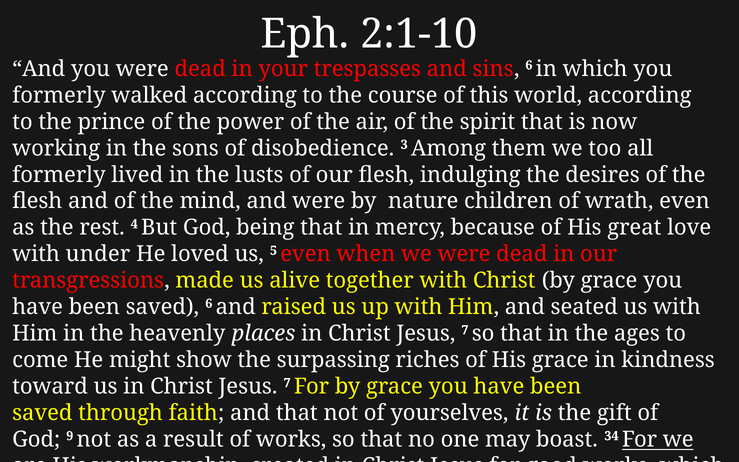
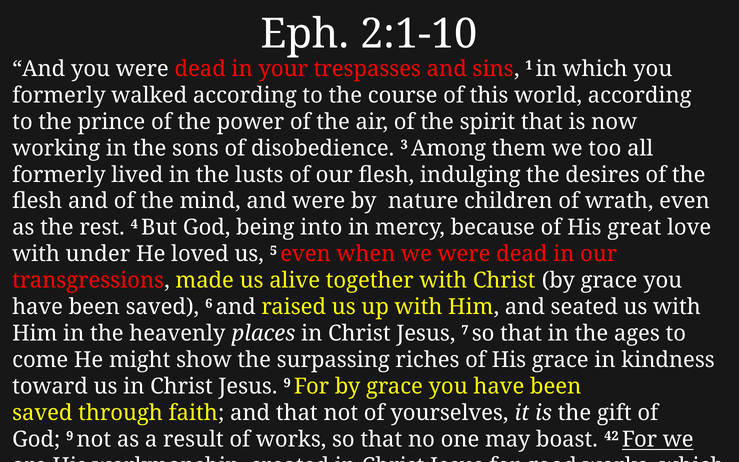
sins 6: 6 -> 1 (529, 65)
being that: that -> into (321, 228)
7: 7 -> 9 (287, 383)
34: 34 -> 42 (611, 436)
